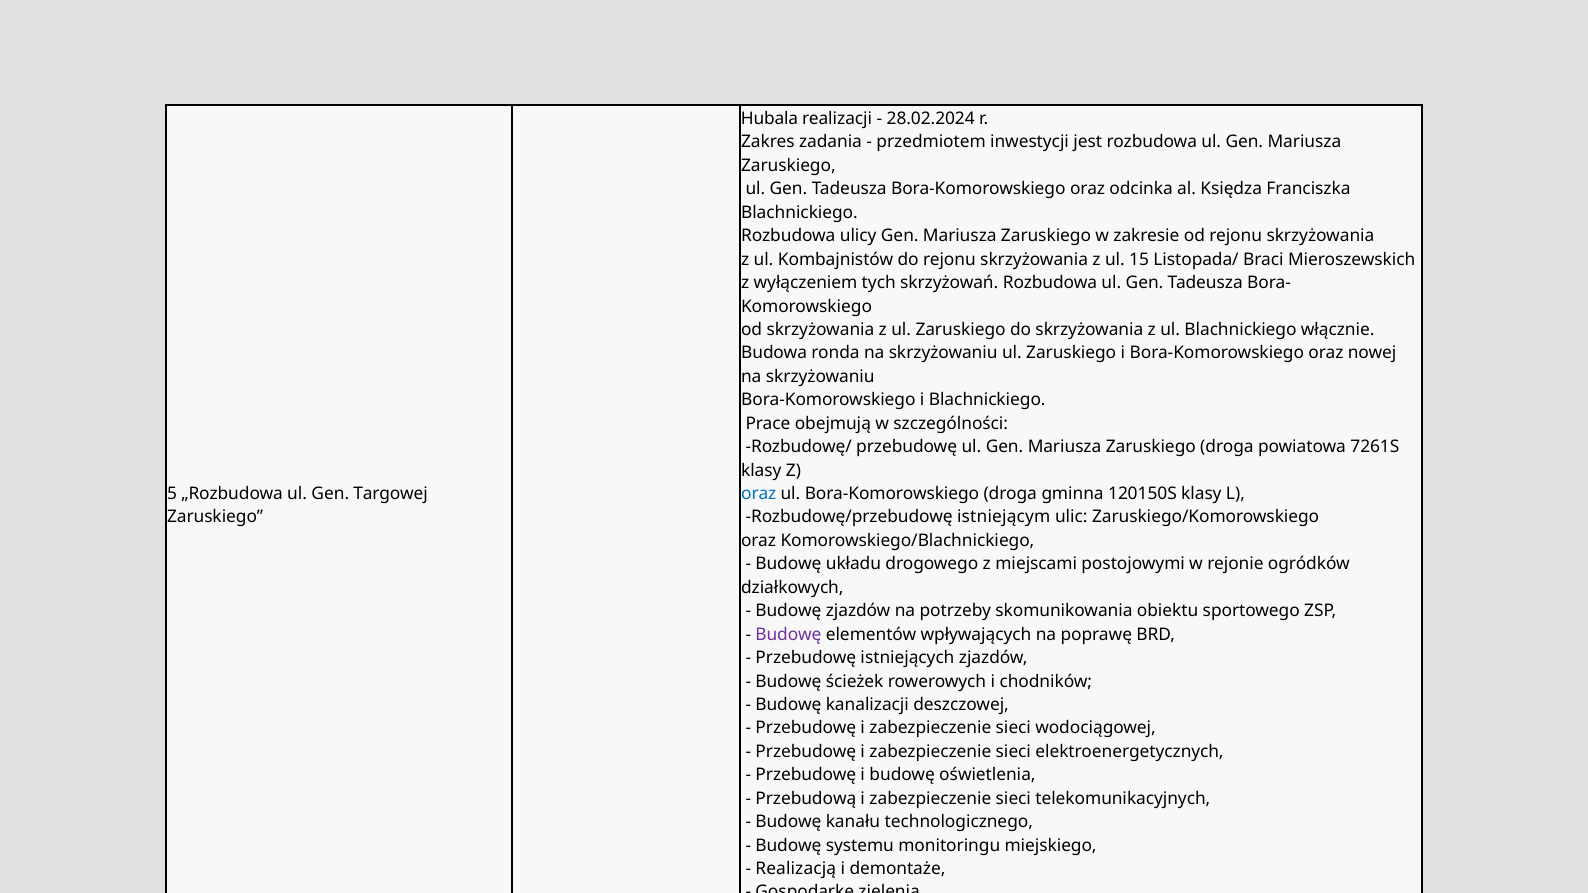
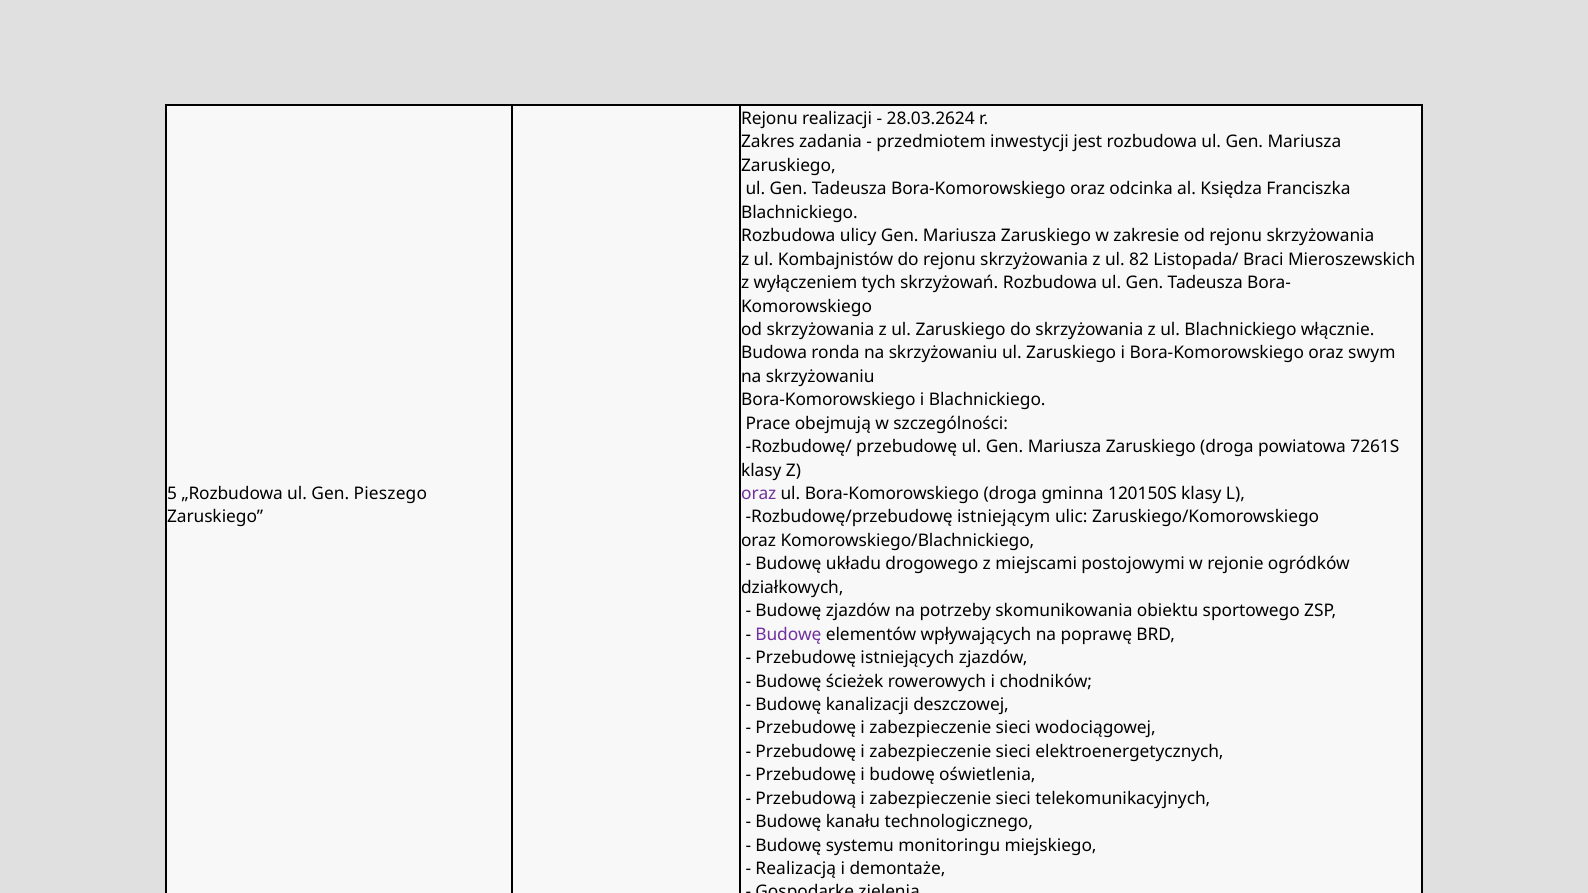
Hubala: Hubala -> Rejonu (769, 119)
28.02.2024: 28.02.2024 -> 28.03.2624 (931, 119)
15: 15 -> 82 (1139, 259)
nowej: nowej -> swym (1372, 353)
Targowej: Targowej -> Pieszego (390, 494)
oraz colour: blue -> purple (759, 494)
